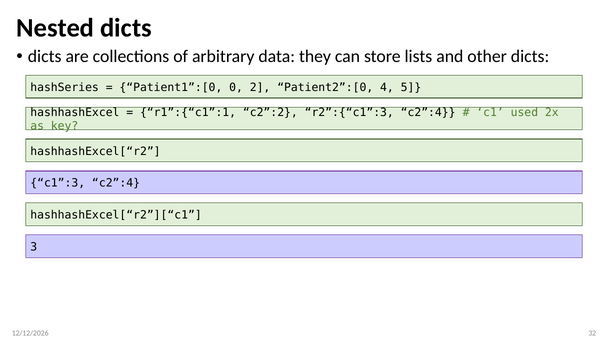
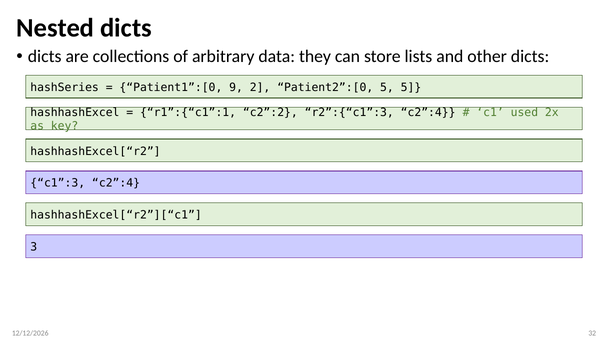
0: 0 -> 9 (236, 87)
Patient2”:[0 4: 4 -> 5 (387, 87)
